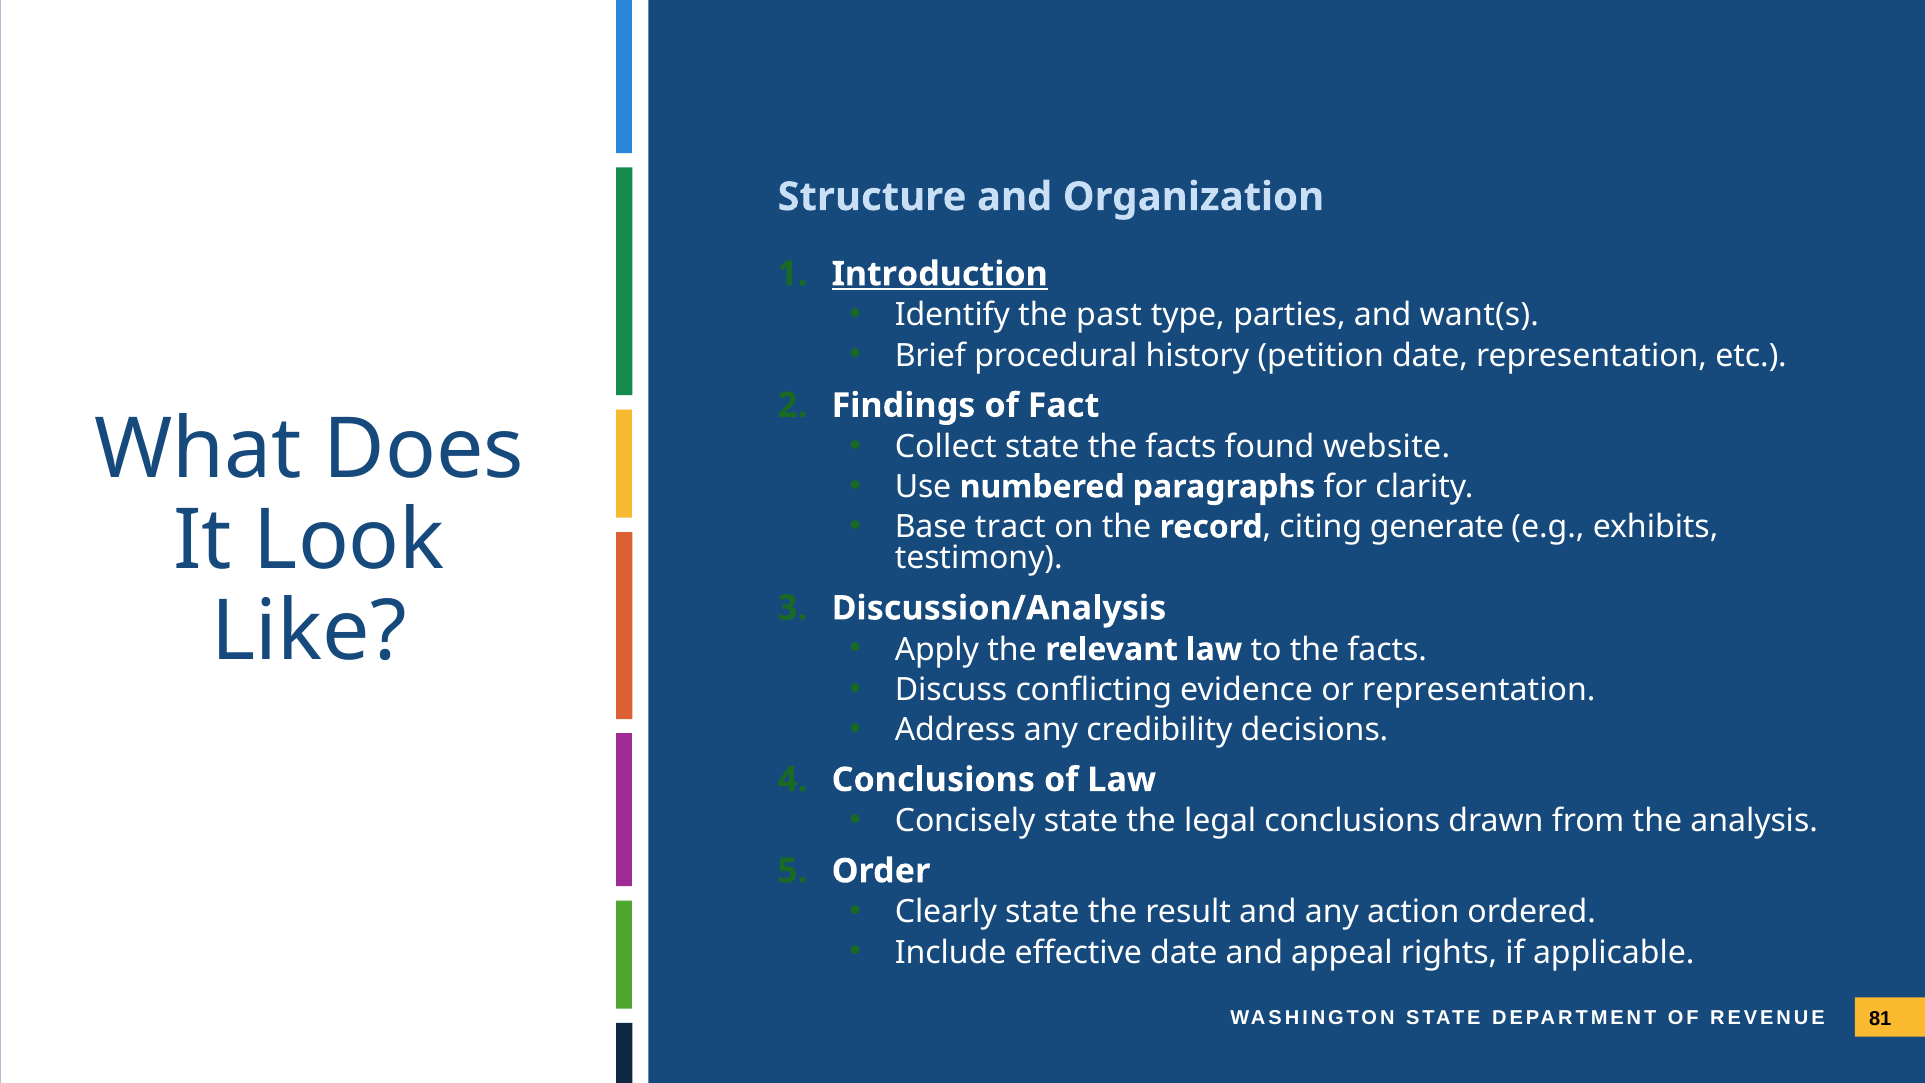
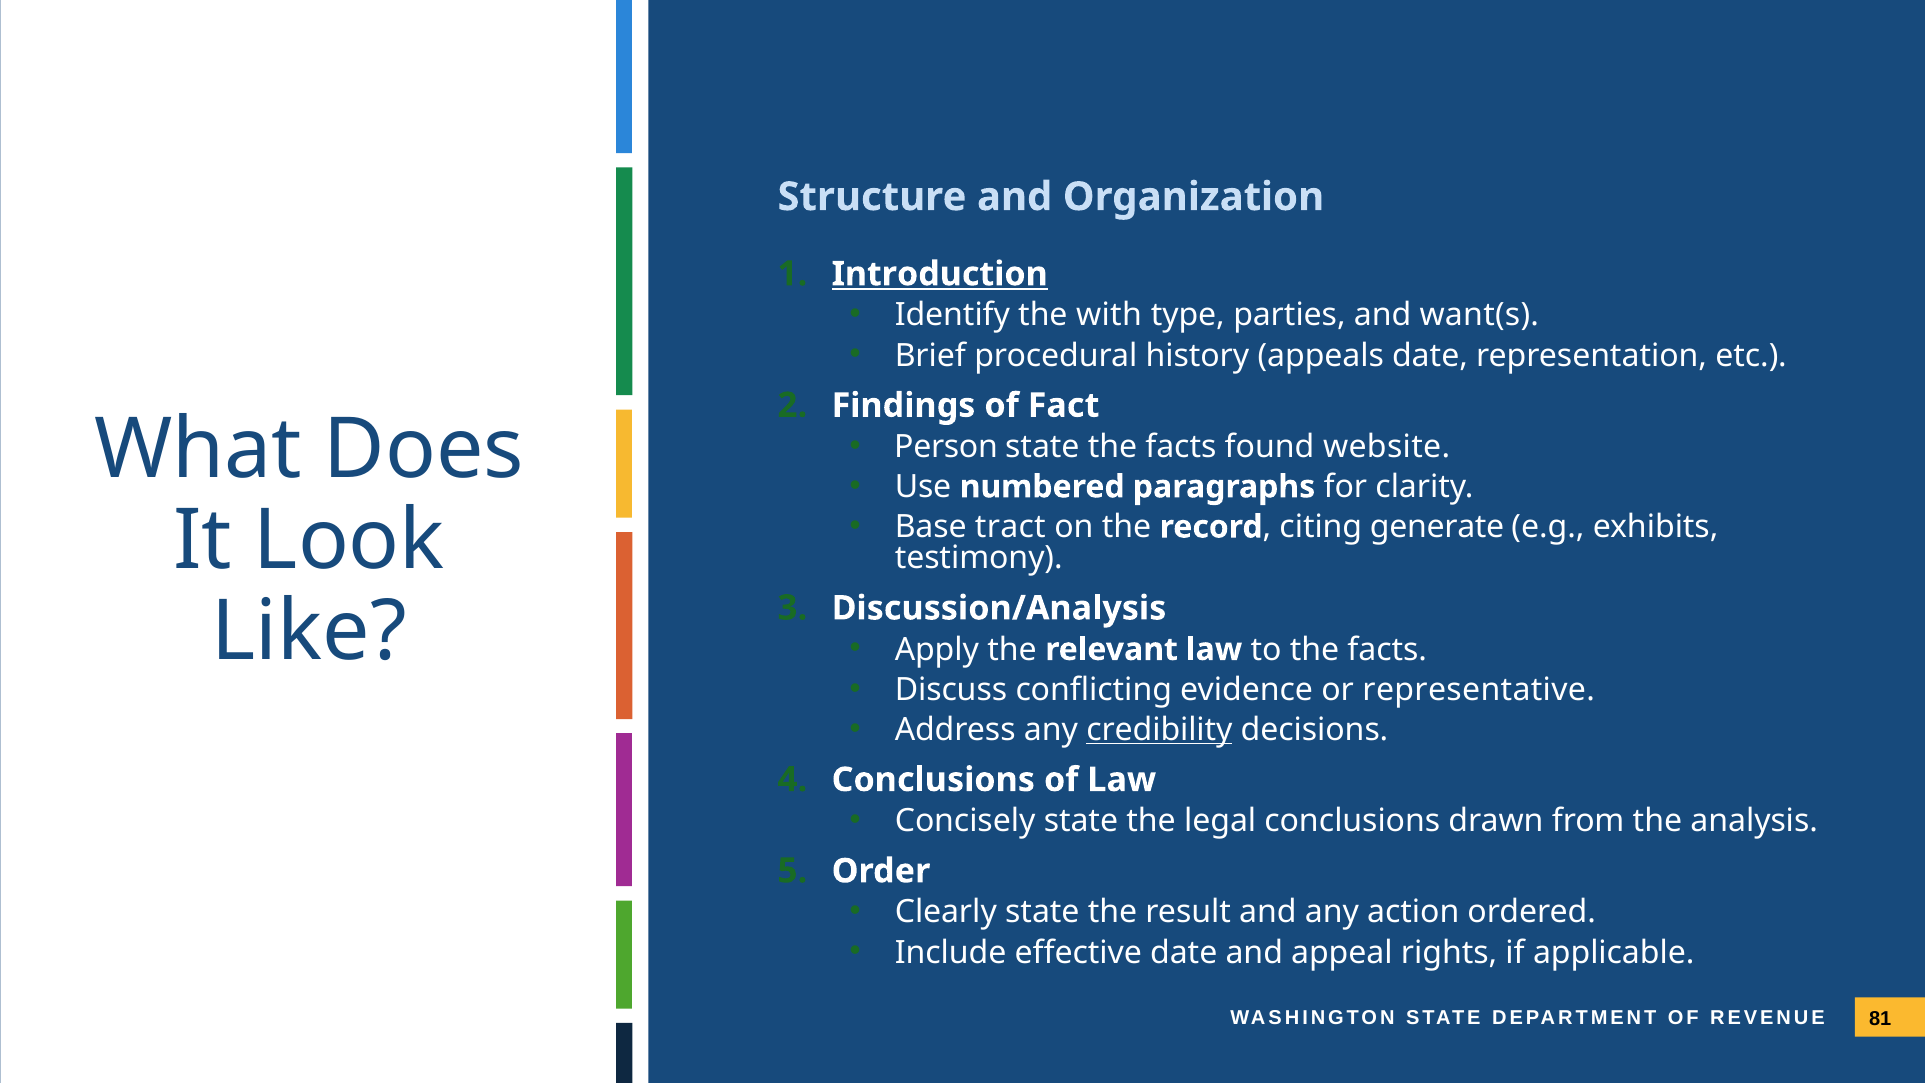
past: past -> with (1109, 315)
petition: petition -> appeals (1321, 355)
Collect: Collect -> Person (946, 447)
or representation: representation -> representative (1479, 689)
credibility underline: none -> present (1159, 730)
